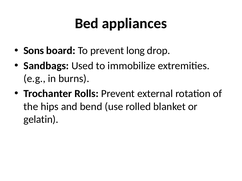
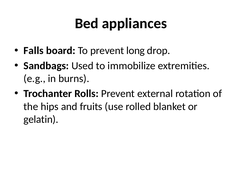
Sons: Sons -> Falls (34, 51)
bend: bend -> fruits (91, 107)
